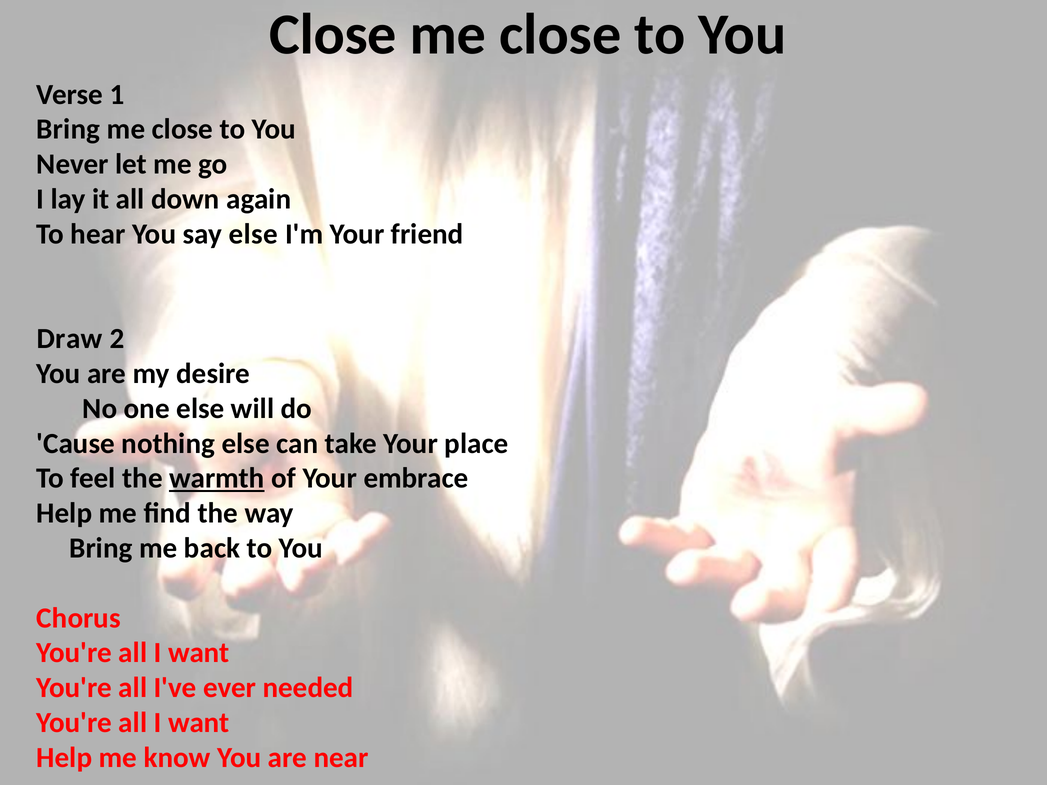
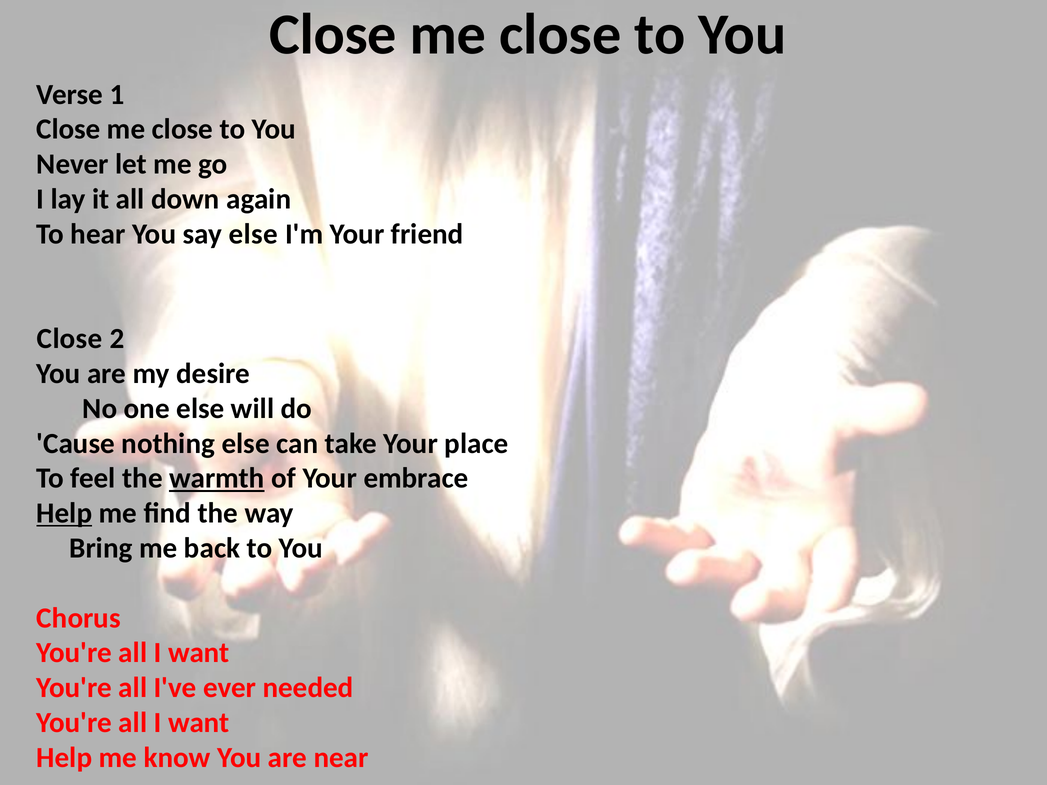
Bring: Bring -> Close (68, 129)
Draw: Draw -> Close (70, 339)
Help underline: none -> present (64, 513)
